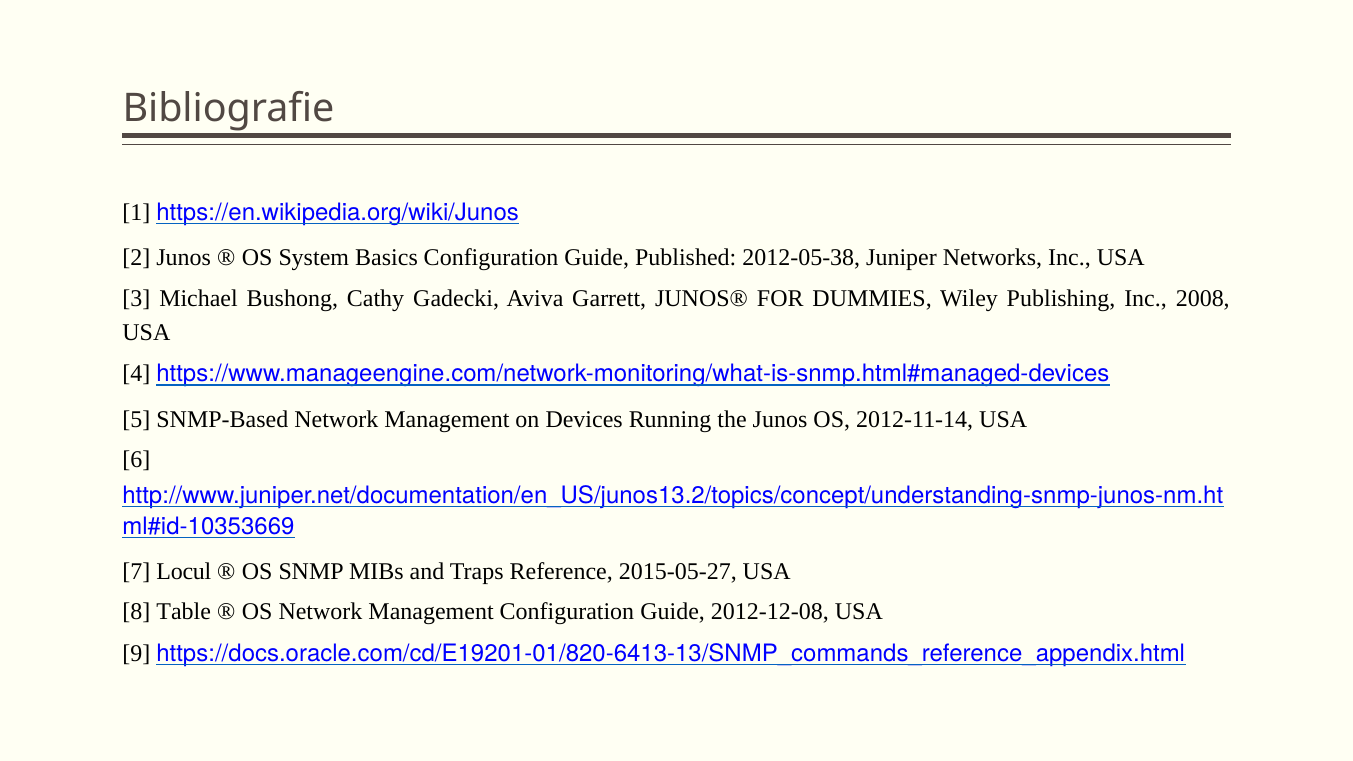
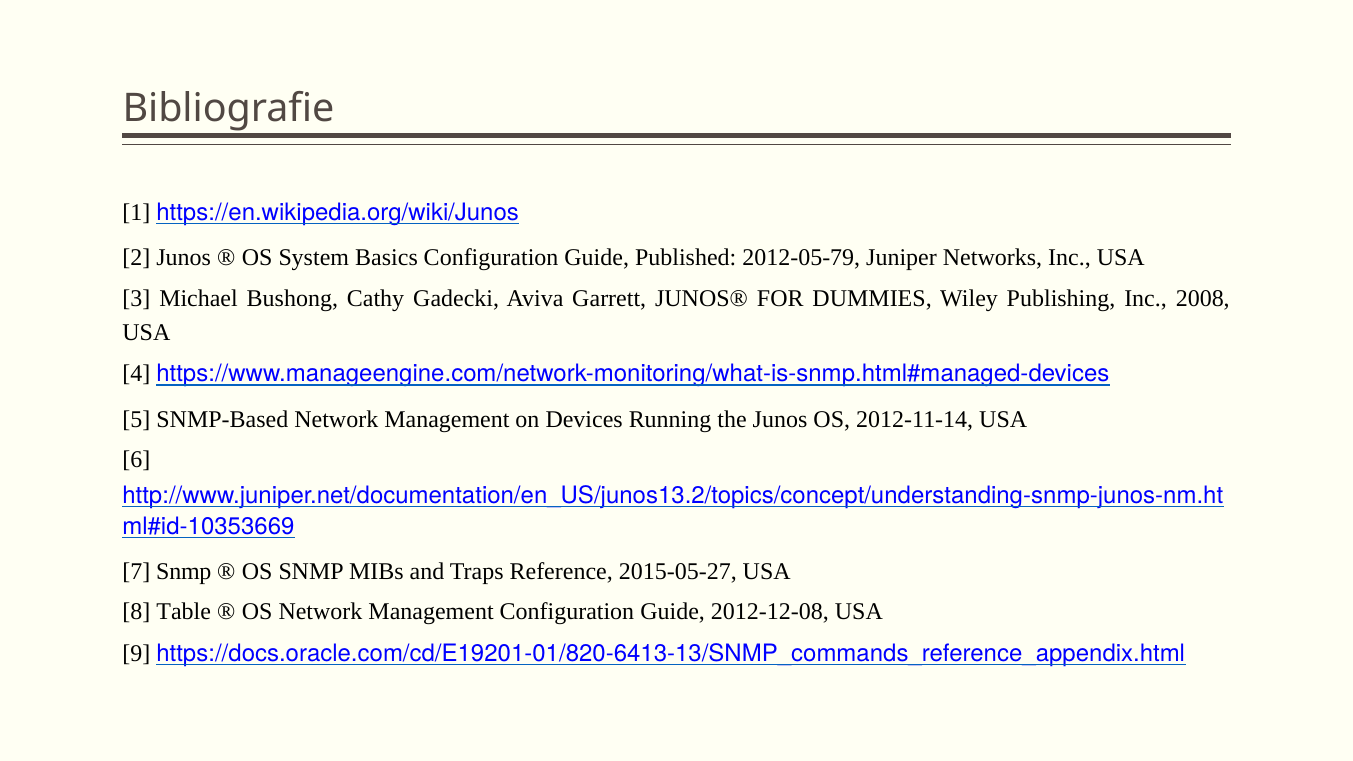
2012-05-38: 2012-05-38 -> 2012-05-79 (801, 258)
7 Locul: Locul -> Snmp (184, 572)
